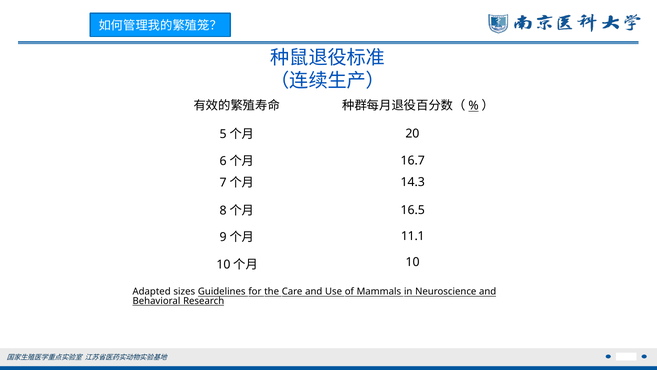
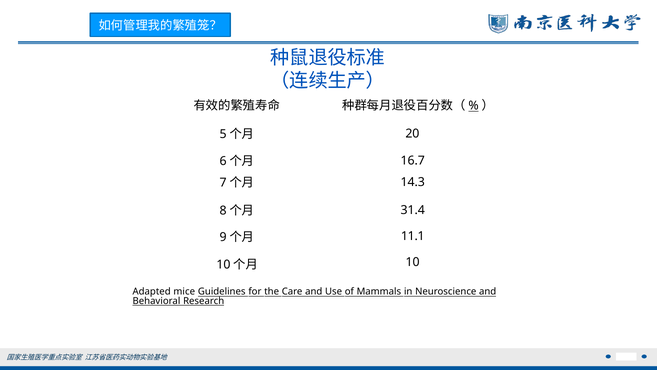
16.5: 16.5 -> 31.4 (413, 210)
sizes: sizes -> mice (184, 291)
